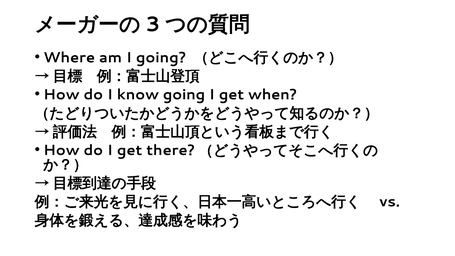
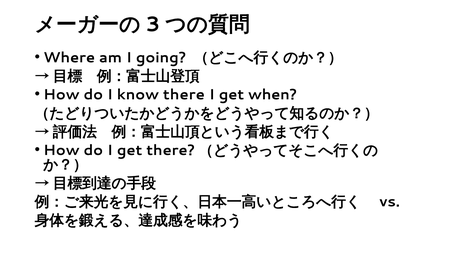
know going: going -> there (184, 95)
